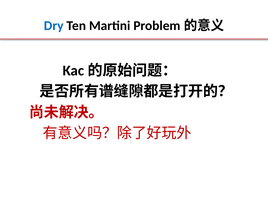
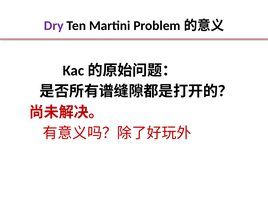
Dry colour: blue -> purple (54, 26)
